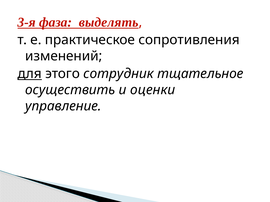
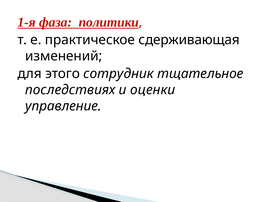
3-я: 3-я -> 1-я (27, 22)
выделять: выделять -> политики (109, 22)
сопротивления: сопротивления -> сдерживающая (189, 40)
для underline: present -> none (30, 74)
осуществить: осуществить -> последствиях (70, 90)
